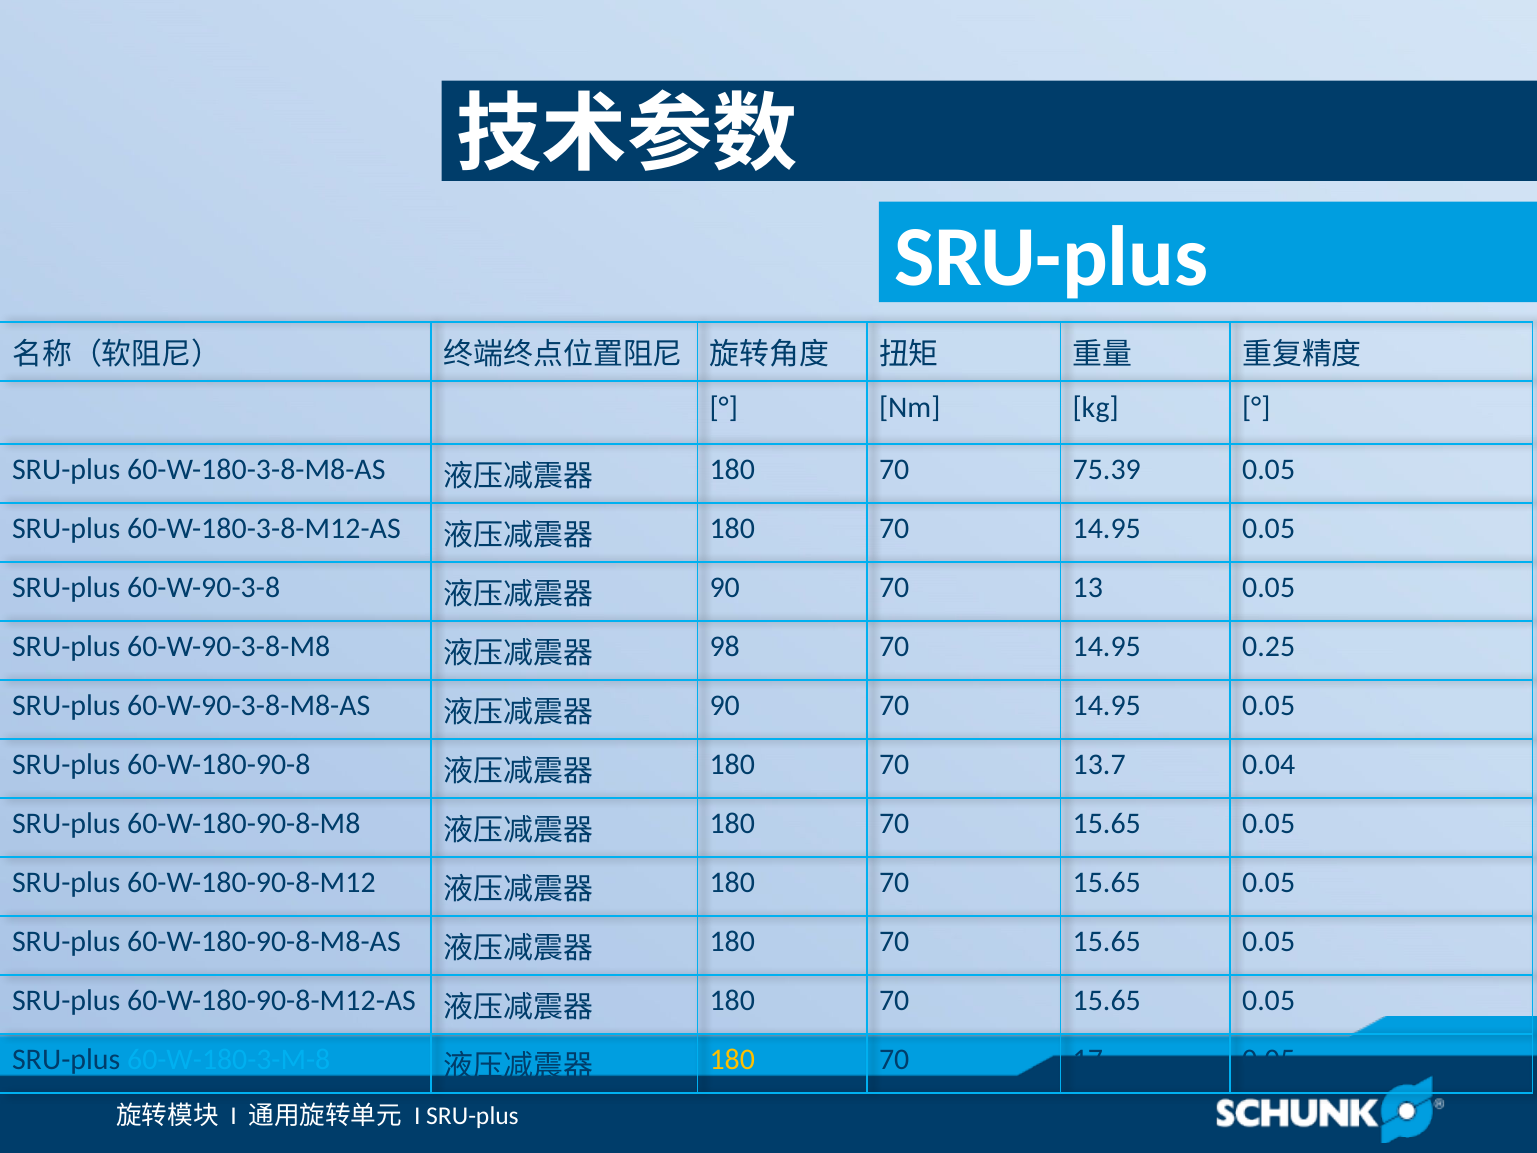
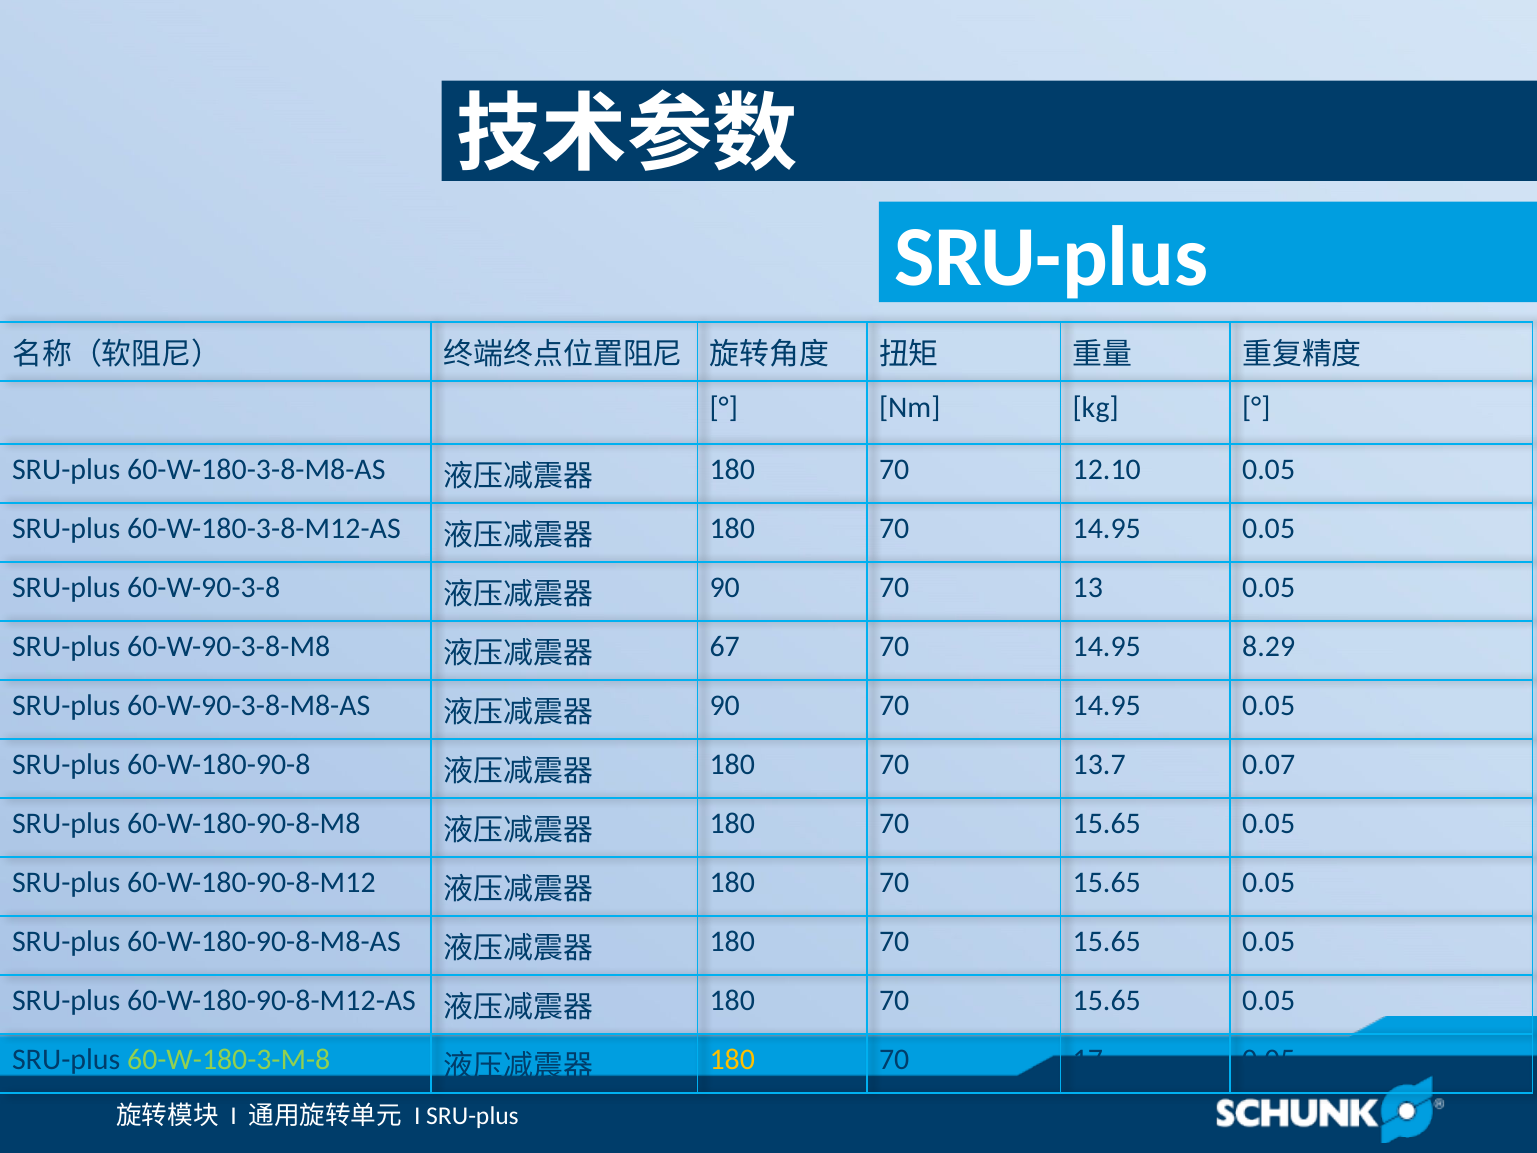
75.39: 75.39 -> 12.10 (1107, 470)
98: 98 -> 67 (725, 647)
0.25: 0.25 -> 8.29 (1269, 647)
0.04: 0.04 -> 0.07 (1269, 765)
60-W-180-3-M-8 colour: light blue -> light green (229, 1060)
